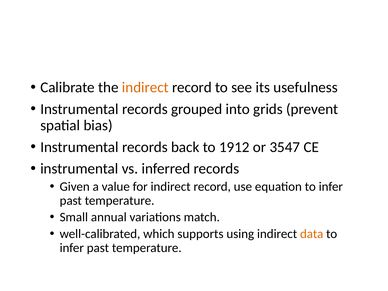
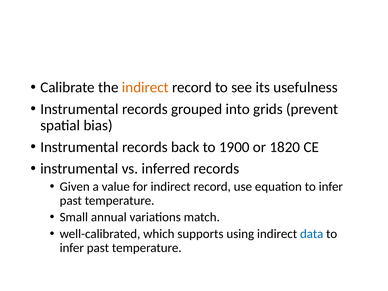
1912: 1912 -> 1900 (234, 147)
3547: 3547 -> 1820 (285, 147)
data colour: orange -> blue (312, 234)
